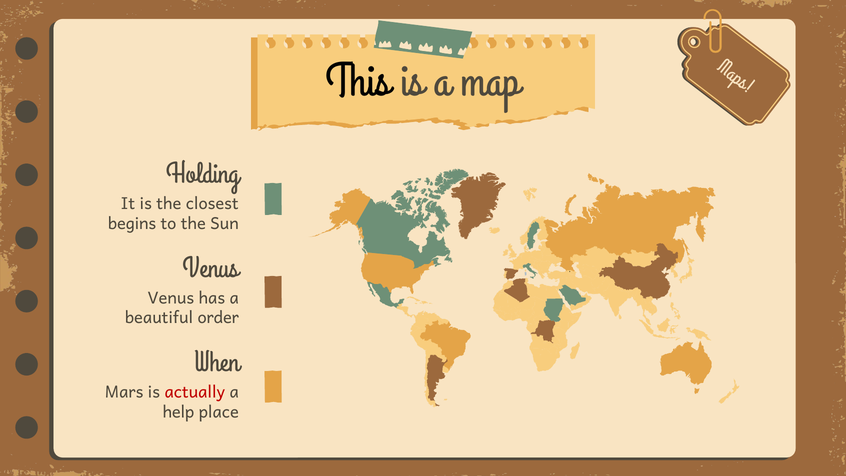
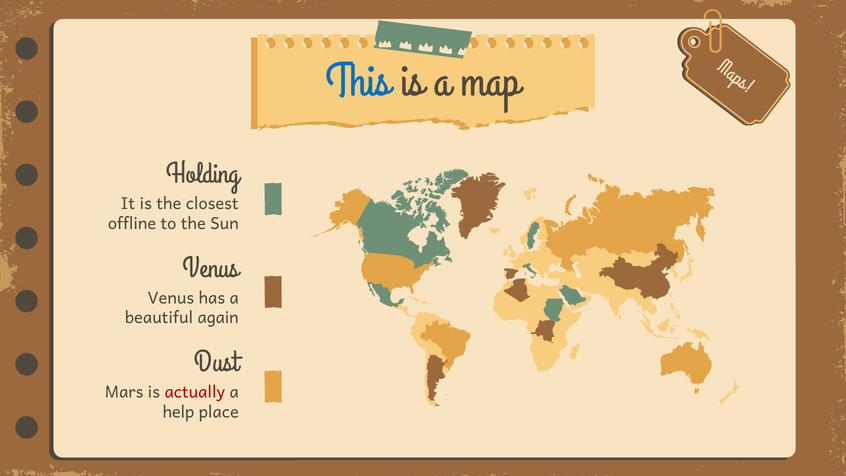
This colour: black -> blue (358, 79)
begins: begins -> offline (132, 224)
order: order -> again (218, 318)
When: When -> Dust (216, 361)
